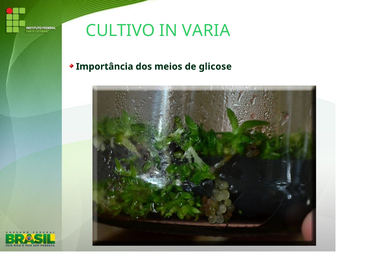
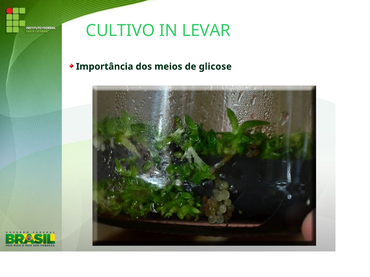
VARIA: VARIA -> LEVAR (206, 31)
